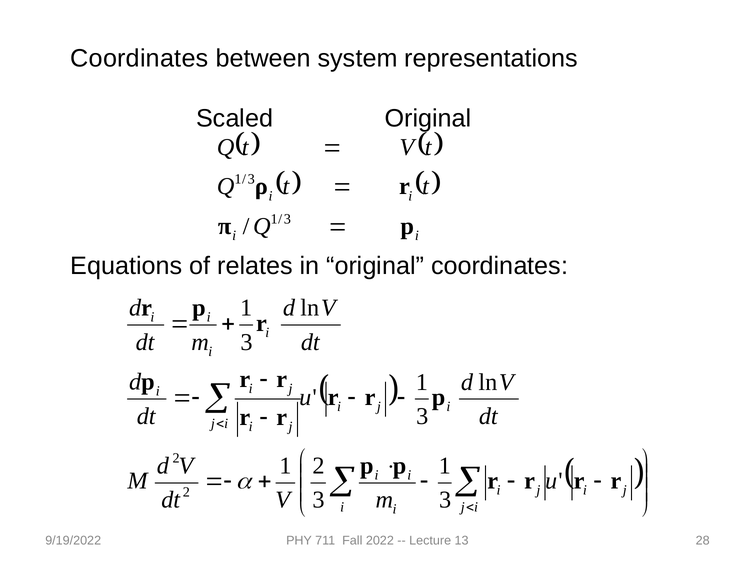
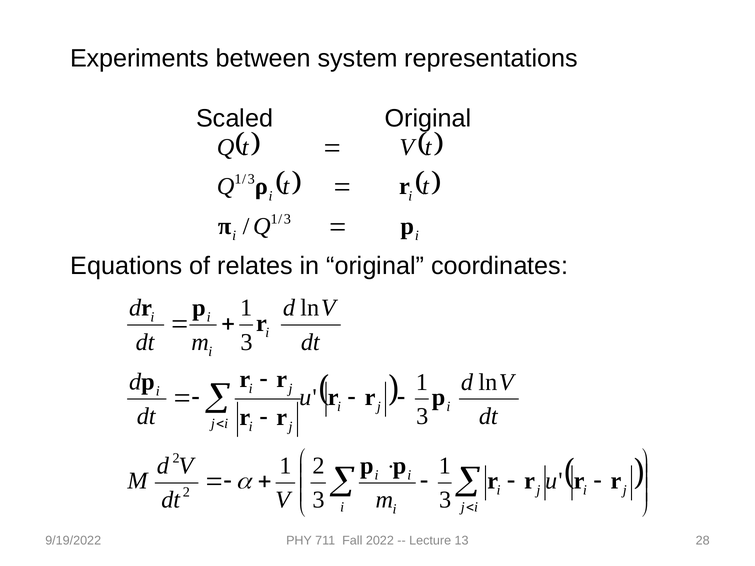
Coordinates: Coordinates -> Experiments (140, 58)
